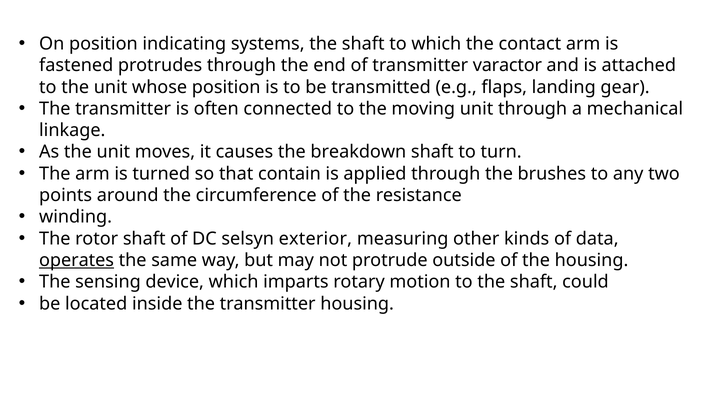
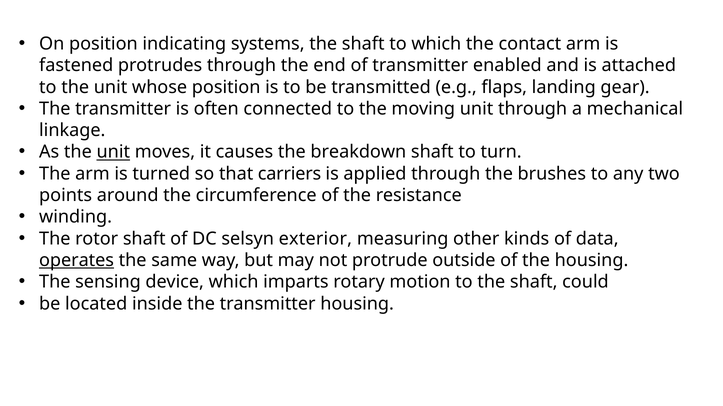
varactor: varactor -> enabled (507, 66)
unit underline: none -> present (113, 152)
contain: contain -> carriers (290, 174)
